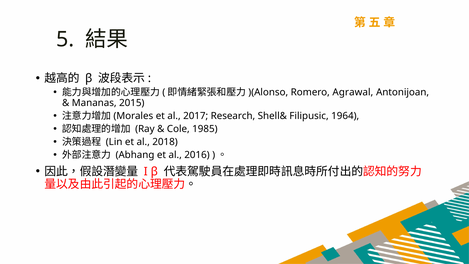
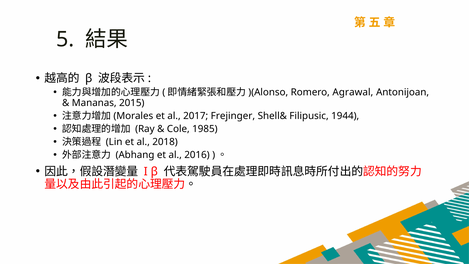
Research: Research -> Frejinger (233, 116)
1964: 1964 -> 1944 (345, 116)
